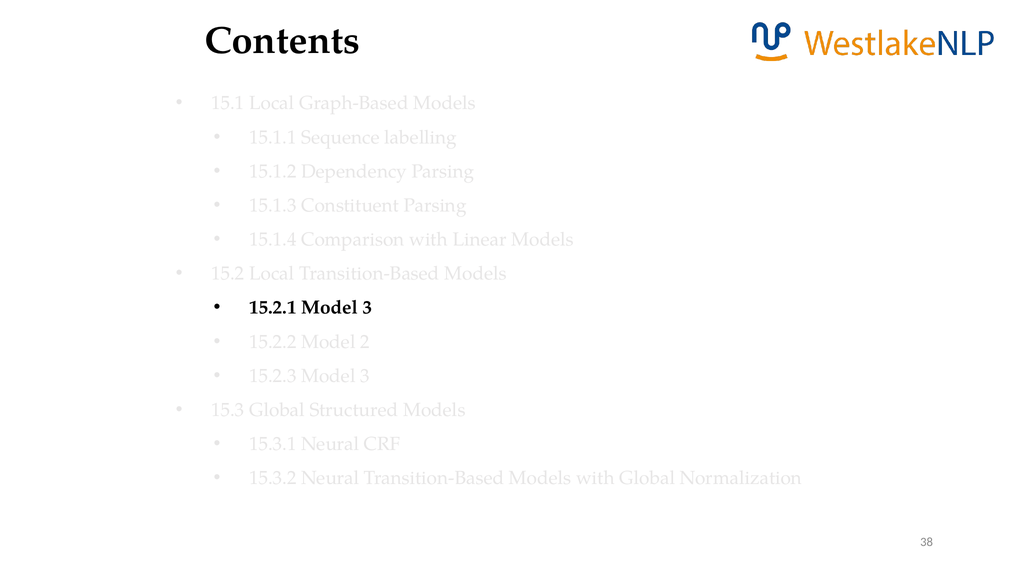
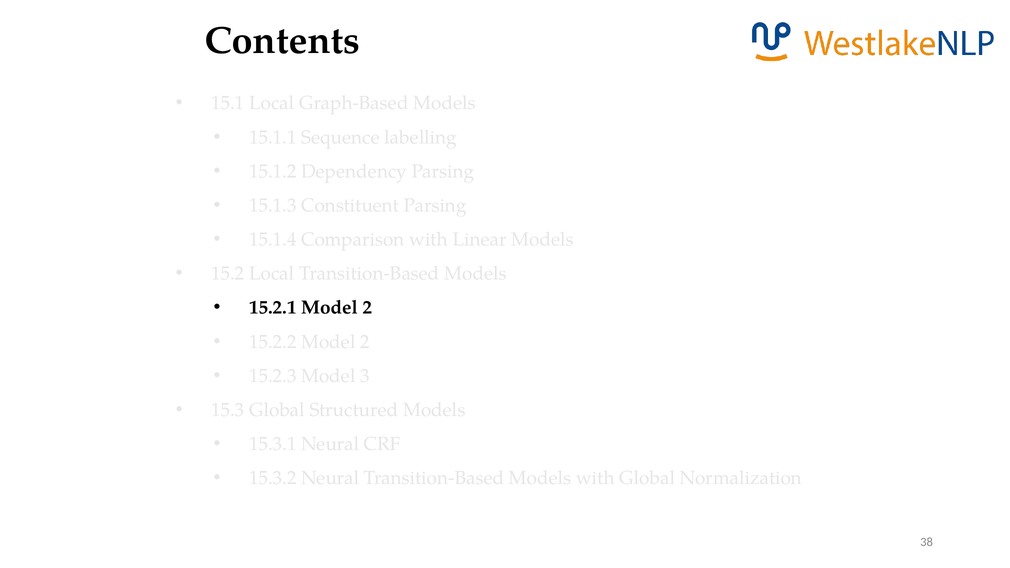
15.2.1 Model 3: 3 -> 2 (368, 308)
